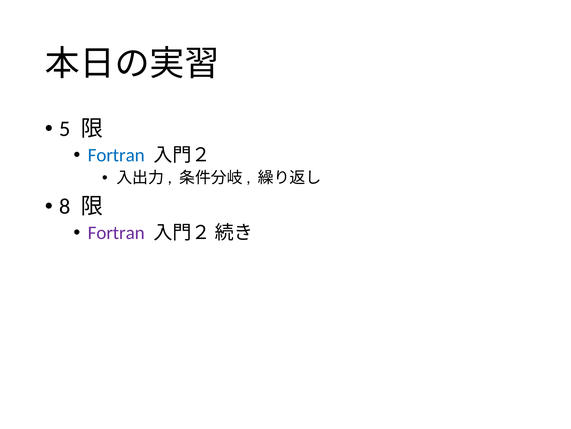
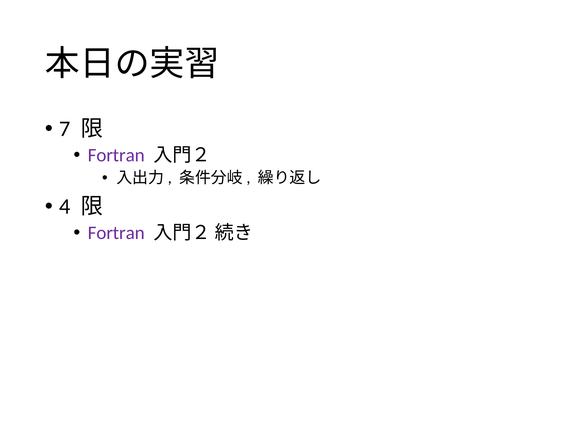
5: 5 -> 7 (65, 129)
Fortran colour: blue -> purple (116, 155)
8: 8 -> 4 (65, 206)
